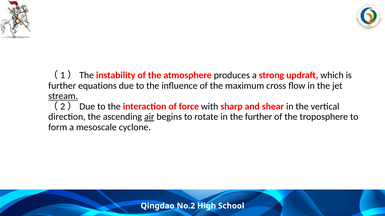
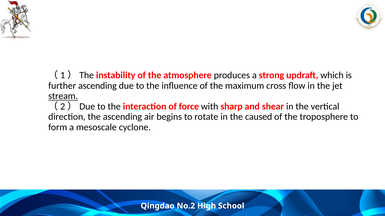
further equations: equations -> ascending (97, 86)
air underline: present -> none (149, 117)
the further: further -> caused (259, 117)
